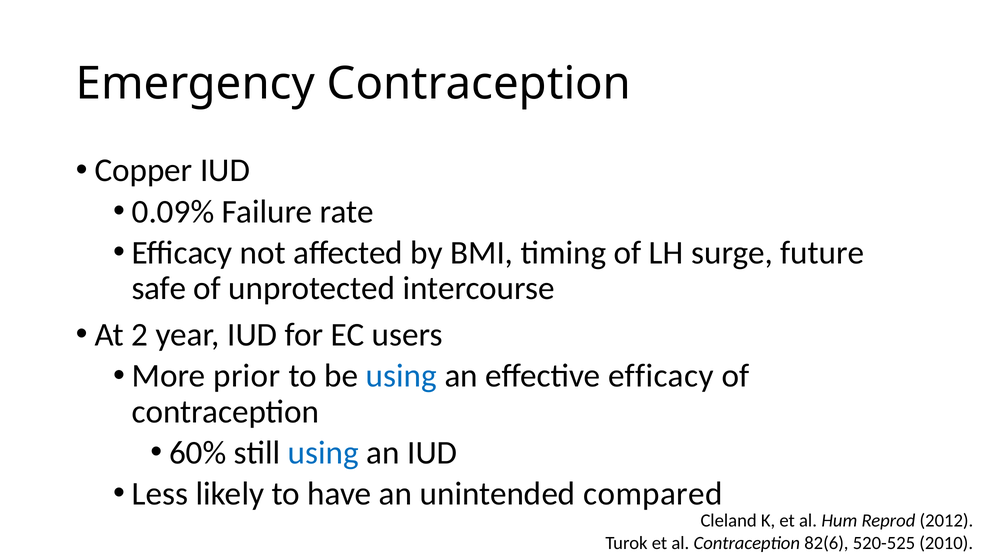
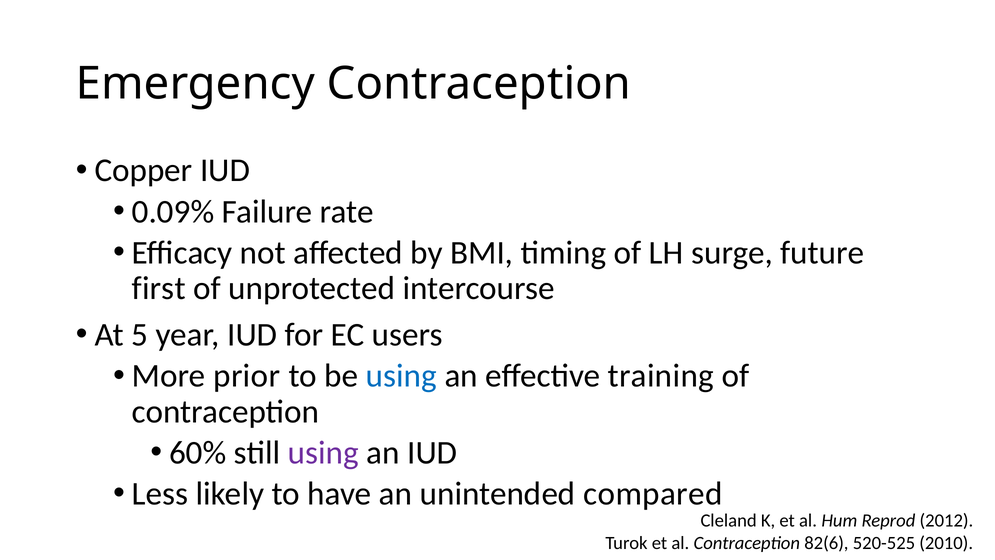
safe: safe -> first (159, 288)
2: 2 -> 5 (140, 335)
effective efficacy: efficacy -> training (661, 376)
using colour: blue -> purple (323, 452)
